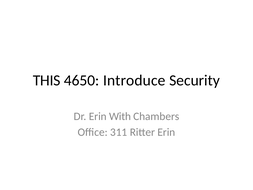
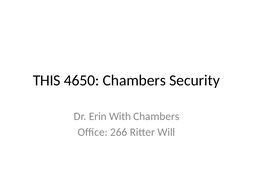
4650 Introduce: Introduce -> Chambers (134, 80)
311: 311 -> 266 (119, 132)
Ritter Erin: Erin -> Will (166, 132)
